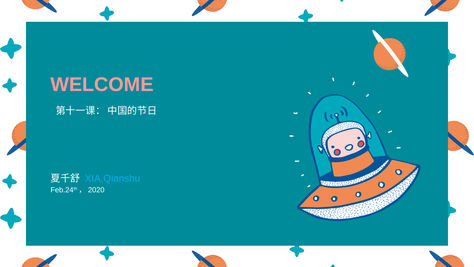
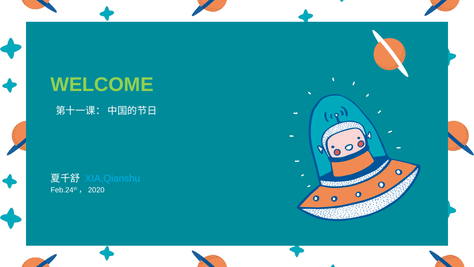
WELCOME colour: pink -> light green (102, 85)
